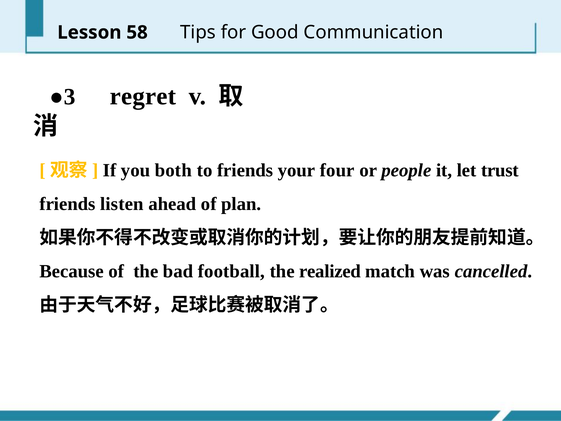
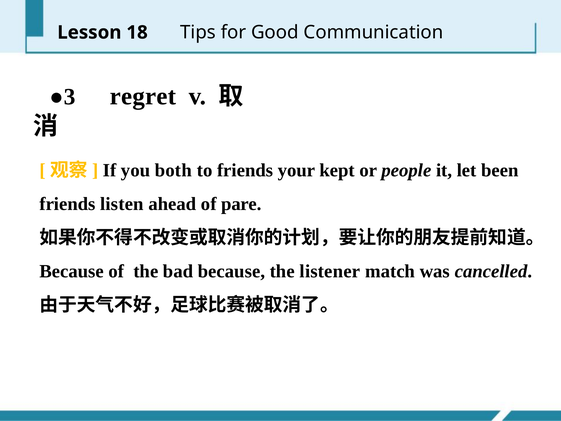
58: 58 -> 18 (137, 32)
four: four -> kept (337, 170)
trust: trust -> been (500, 170)
plan: plan -> pare (241, 204)
bad football: football -> because (231, 271)
realized: realized -> listener (330, 271)
